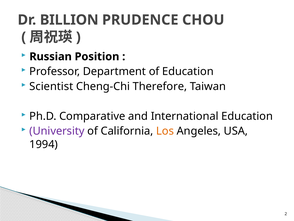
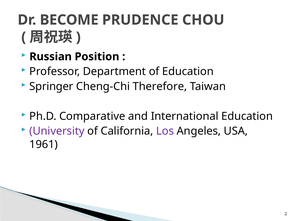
BILLION: BILLION -> BECOME (69, 20)
Scientist: Scientist -> Springer (51, 86)
Los colour: orange -> purple (165, 131)
1994: 1994 -> 1961 (44, 144)
